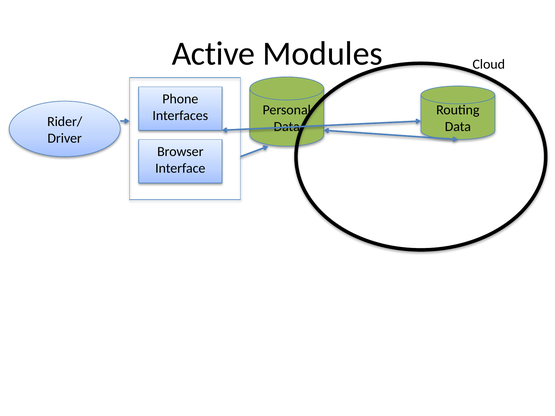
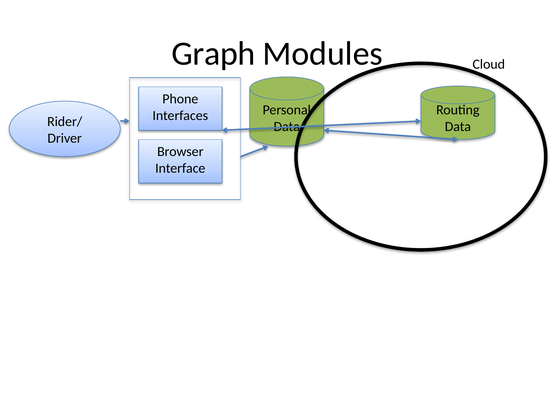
Active: Active -> Graph (213, 54)
